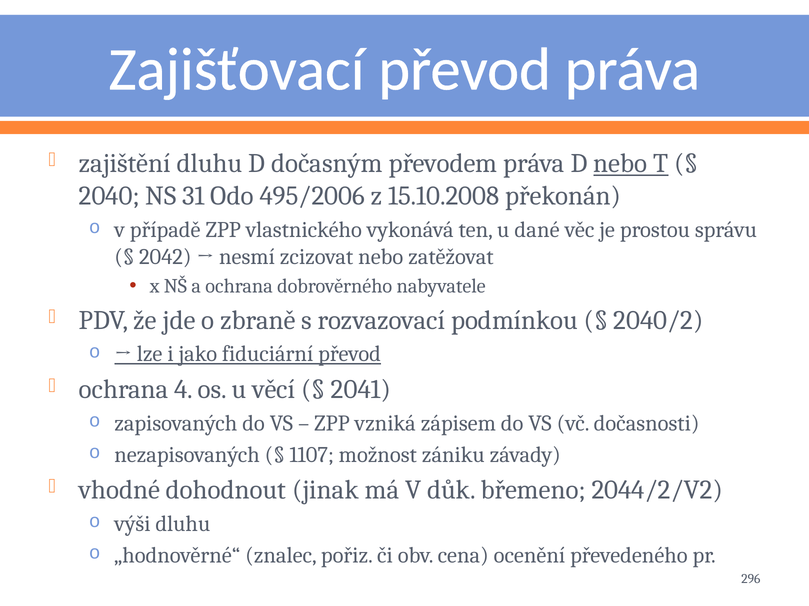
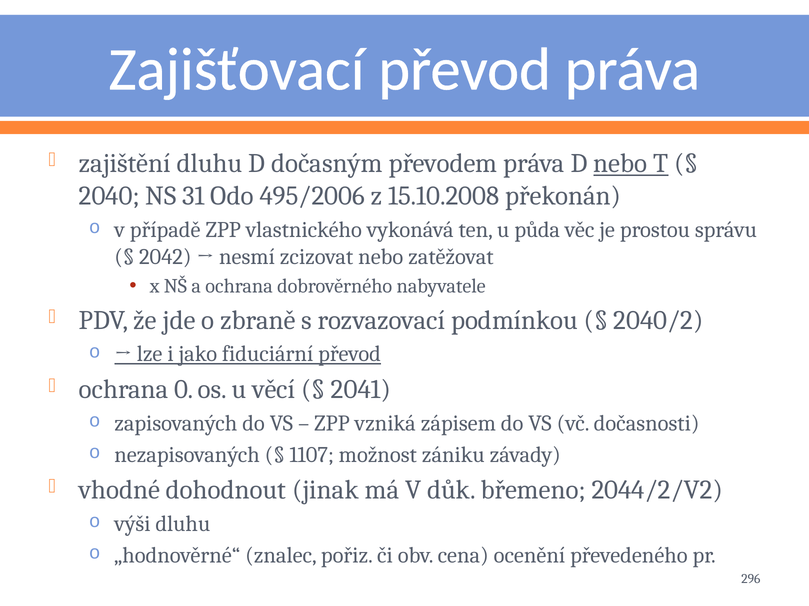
dané: dané -> půda (537, 230)
4: 4 -> 0 (184, 390)
